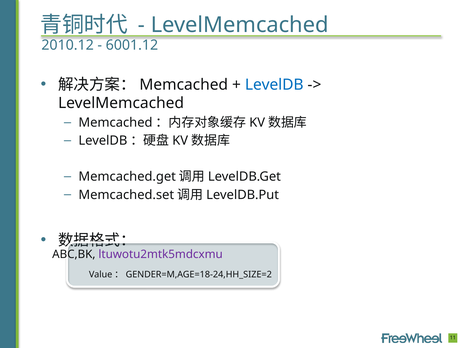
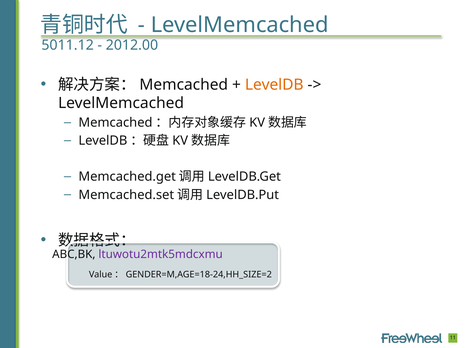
2010.12: 2010.12 -> 5011.12 (68, 45)
6001.12: 6001.12 -> 2012.00 (132, 45)
LevelDB colour: blue -> orange (274, 85)
